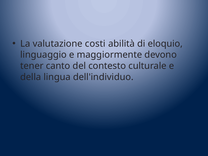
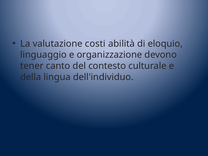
maggiormente: maggiormente -> organizzazione (109, 55)
